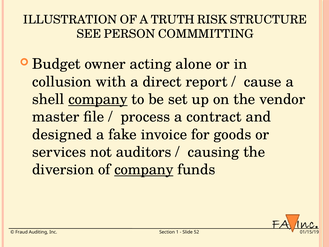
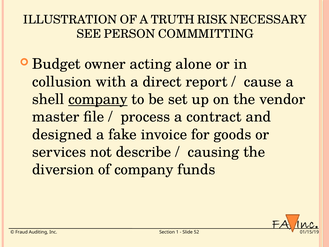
STRUCTURE: STRUCTURE -> NECESSARY (268, 20)
auditors: auditors -> describe (144, 152)
company underline: present -> none (144, 169)
